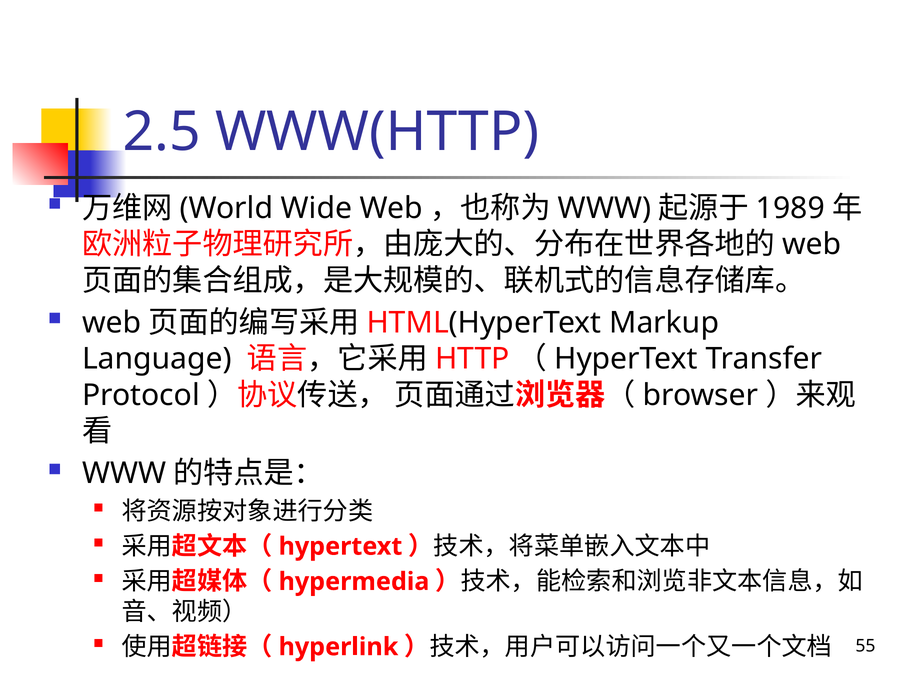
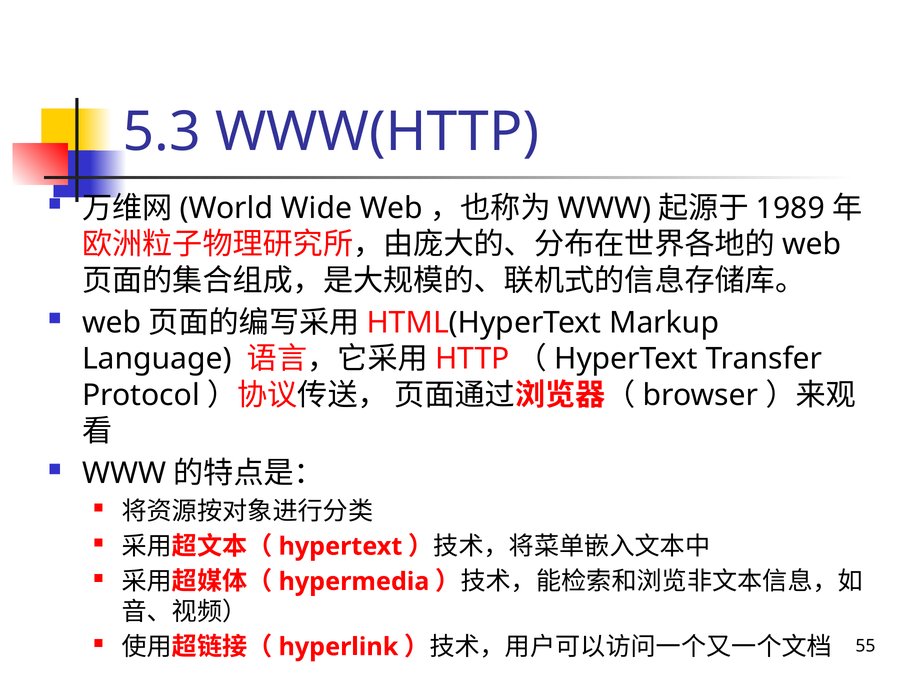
2.5: 2.5 -> 5.3 (162, 132)
